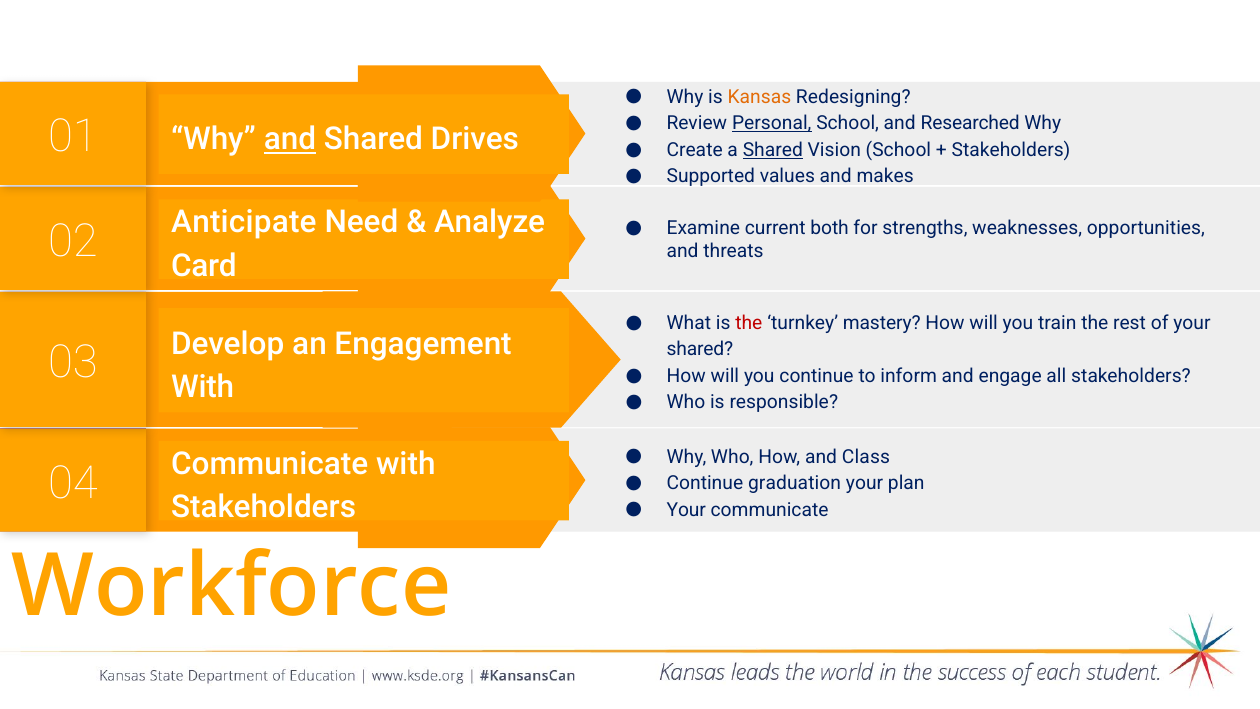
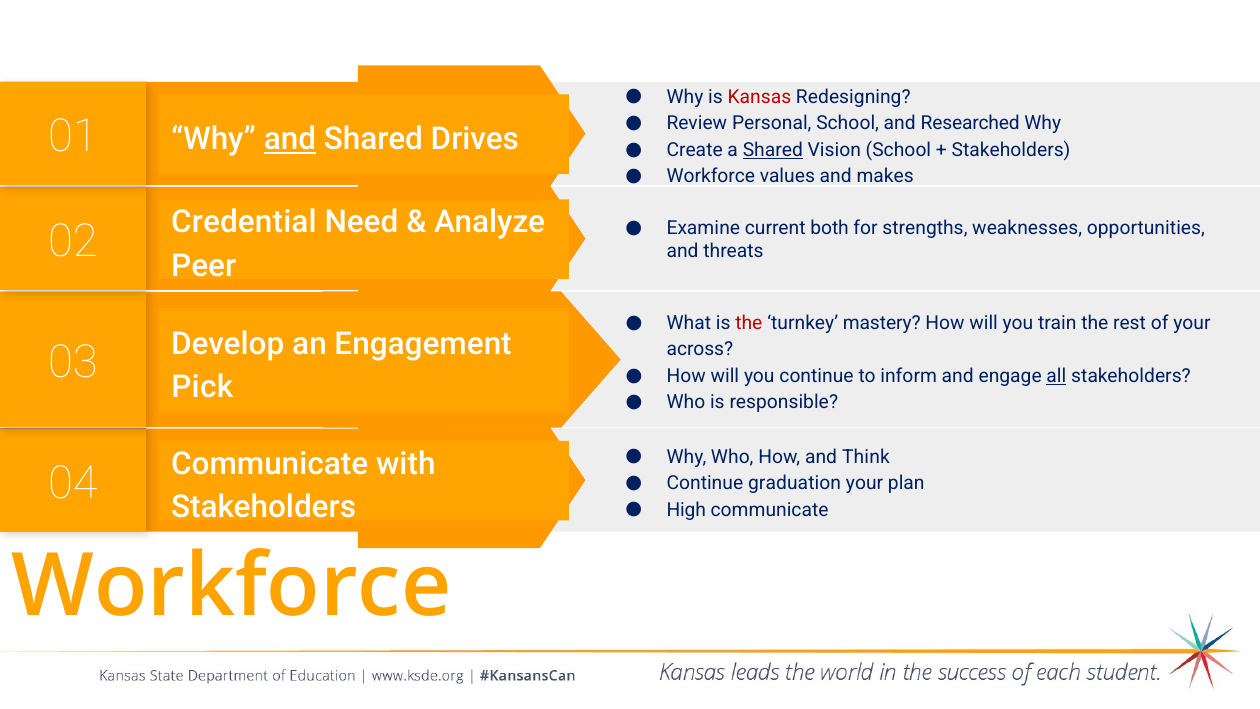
Kansas colour: orange -> red (759, 97)
Personal underline: present -> none (772, 123)
Supported: Supported -> Workforce (711, 176)
Anticipate: Anticipate -> Credential (244, 222)
Card: Card -> Peer (204, 266)
shared: shared -> across (700, 349)
all underline: none -> present (1056, 376)
With: With -> Pick (202, 387)
Class: Class -> Think (866, 457)
Your: Your -> High (686, 510)
